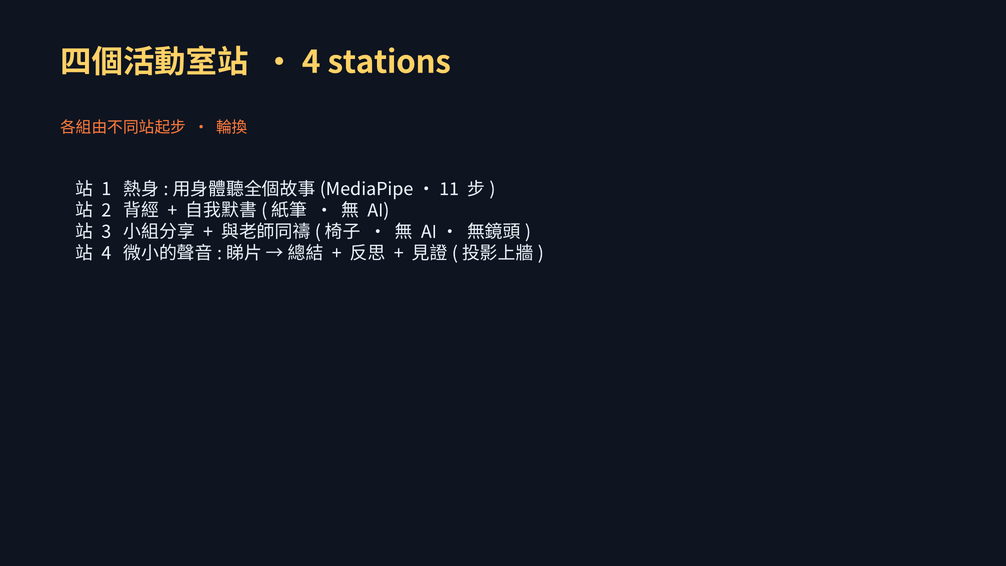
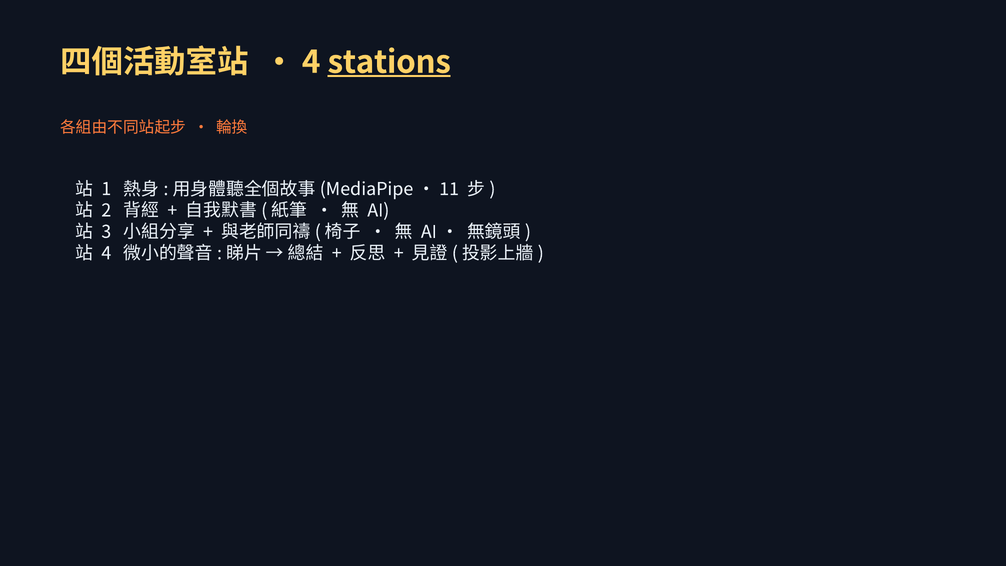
stations underline: none -> present (389, 62)
